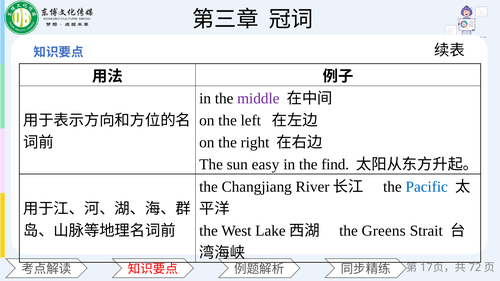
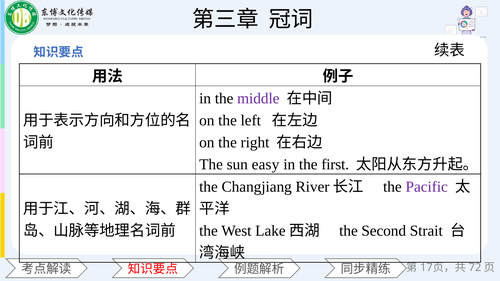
find: find -> first (335, 165)
Pacific colour: blue -> purple (427, 187)
Greens: Greens -> Second (384, 231)
